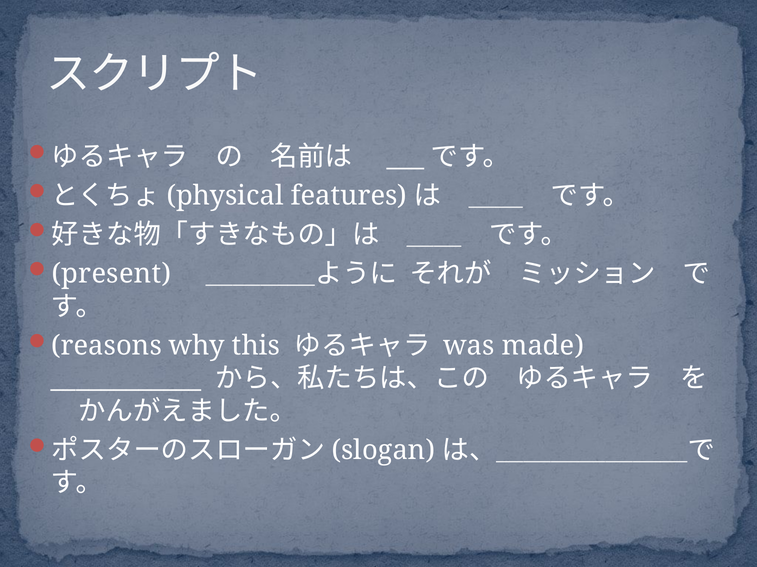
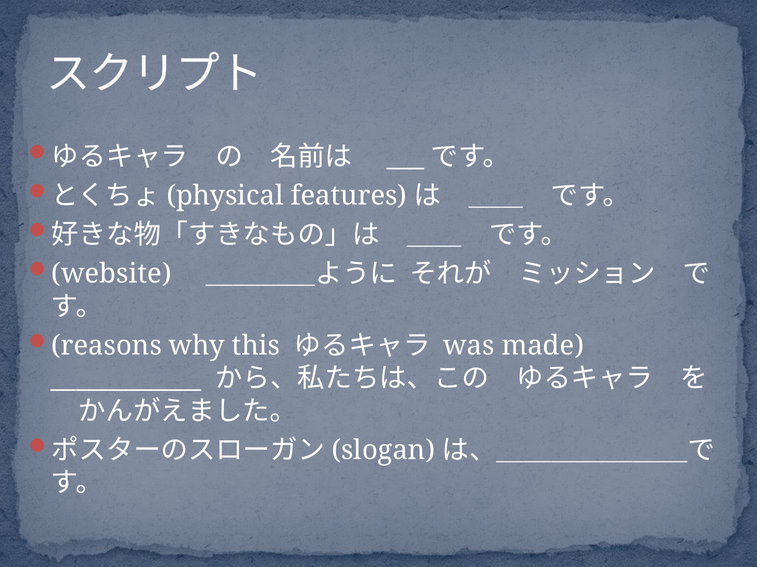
present: present -> website (112, 274)
